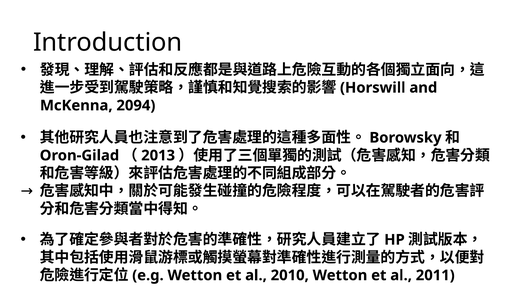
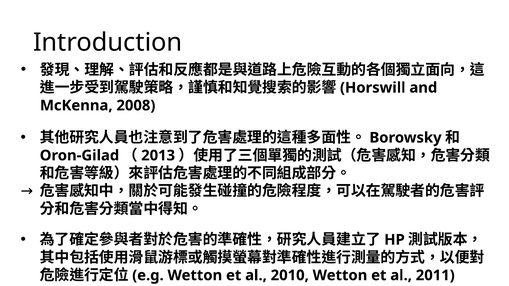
2094: 2094 -> 2008 (136, 106)
